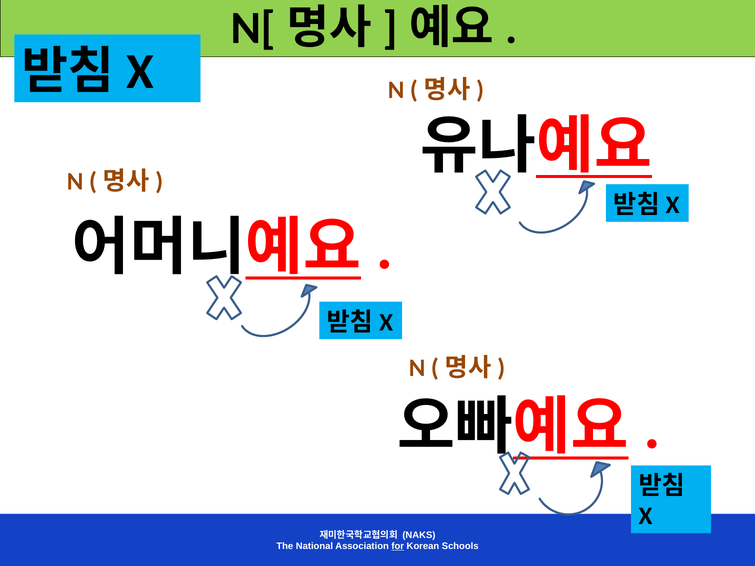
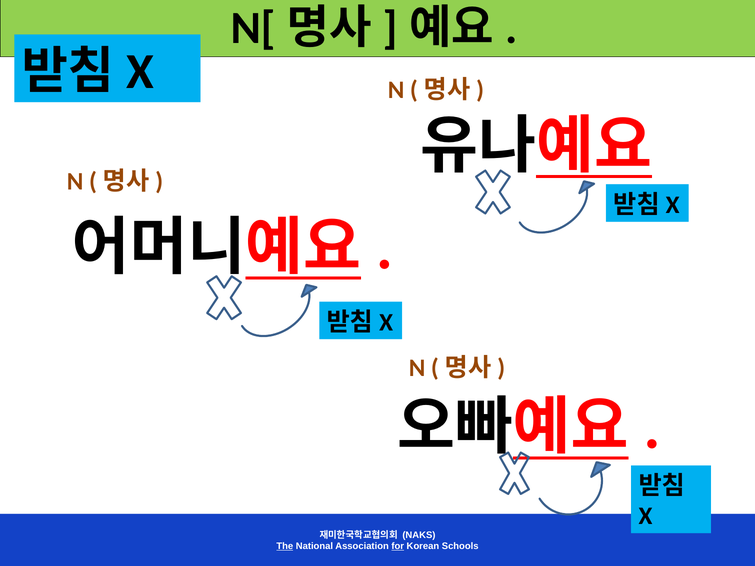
The underline: none -> present (285, 546)
